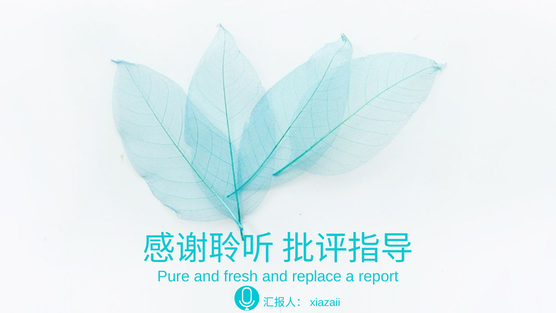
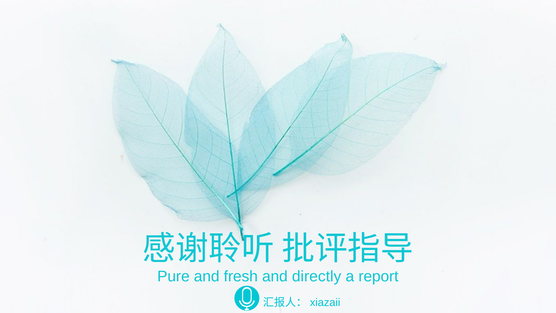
replace: replace -> directly (317, 276)
